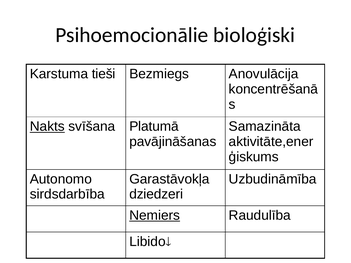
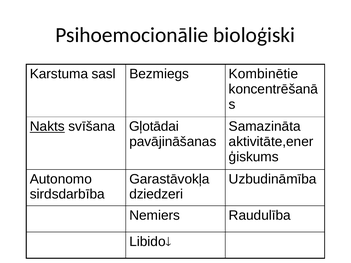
tieši: tieši -> sasl (104, 74)
Anovulācija: Anovulācija -> Kombinētie (263, 74)
Platumā: Platumā -> Gļotādai (154, 127)
Nemiers underline: present -> none (155, 215)
